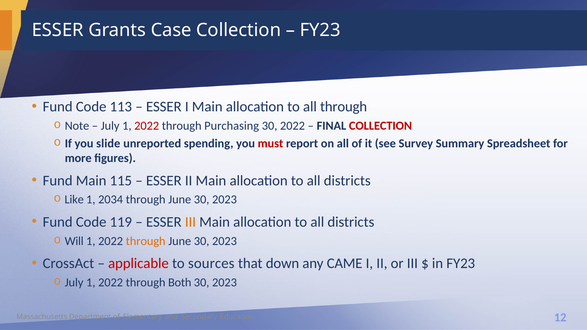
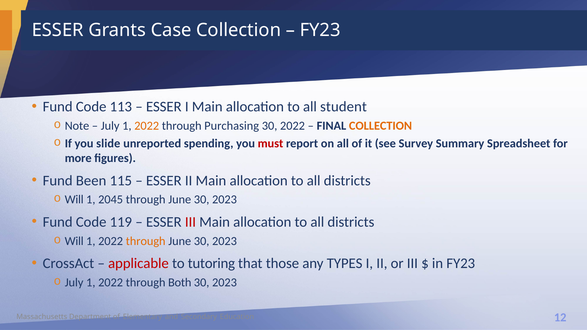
all through: through -> student (343, 107)
2022 colour: red -> orange (147, 126)
COLLECTION colour: red -> orange (381, 126)
Fund Main: Main -> Been (91, 181)
Like: Like -> Will (74, 200)
2034: 2034 -> 2045 (111, 200)
III colour: orange -> red (190, 222)
sources: sources -> tutoring (211, 264)
down: down -> those (282, 264)
CAME: CAME -> TYPES (345, 264)
